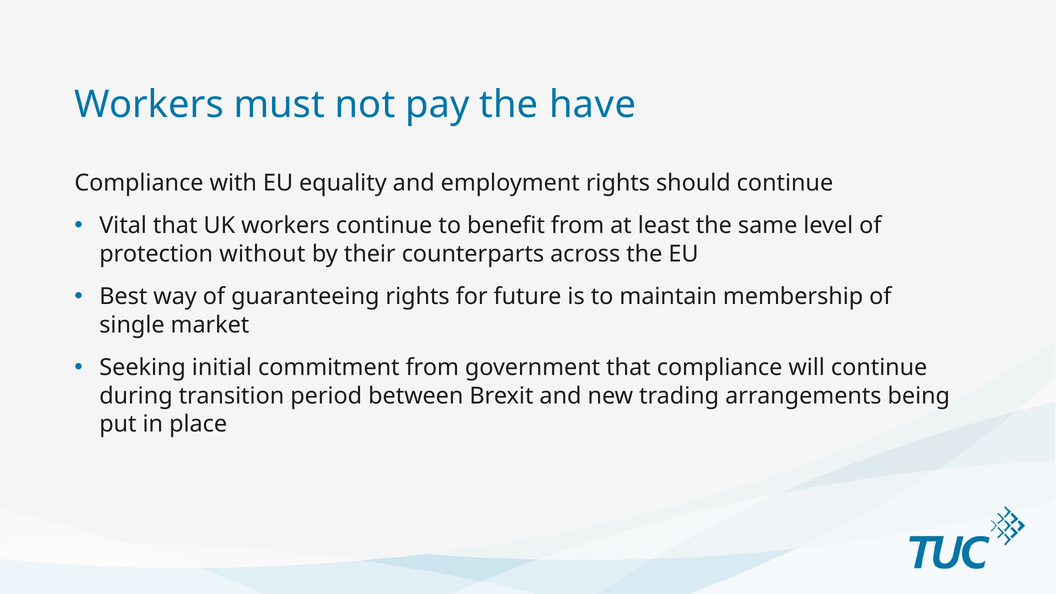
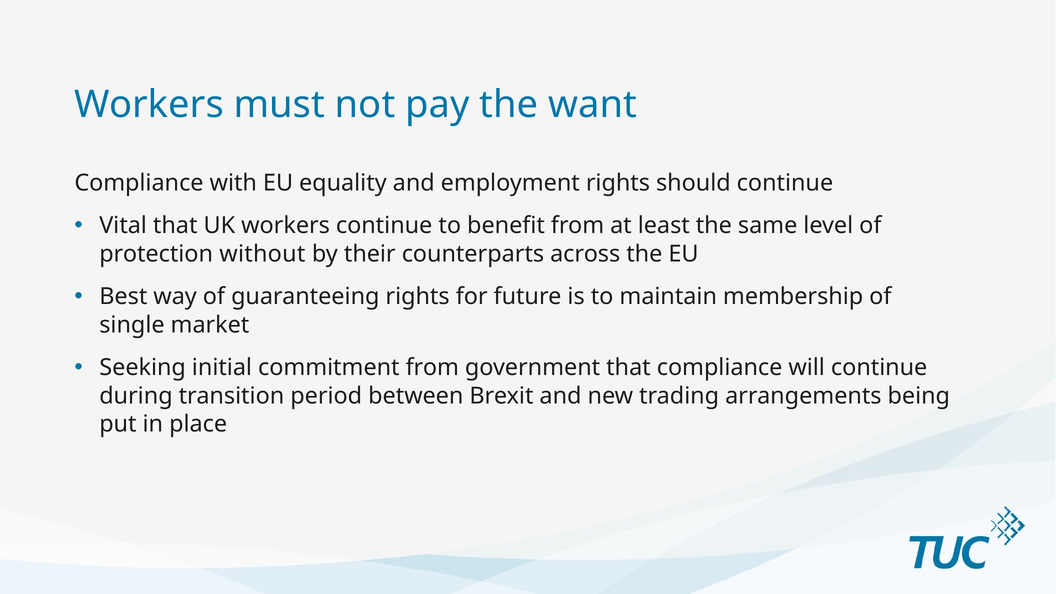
have: have -> want (593, 105)
